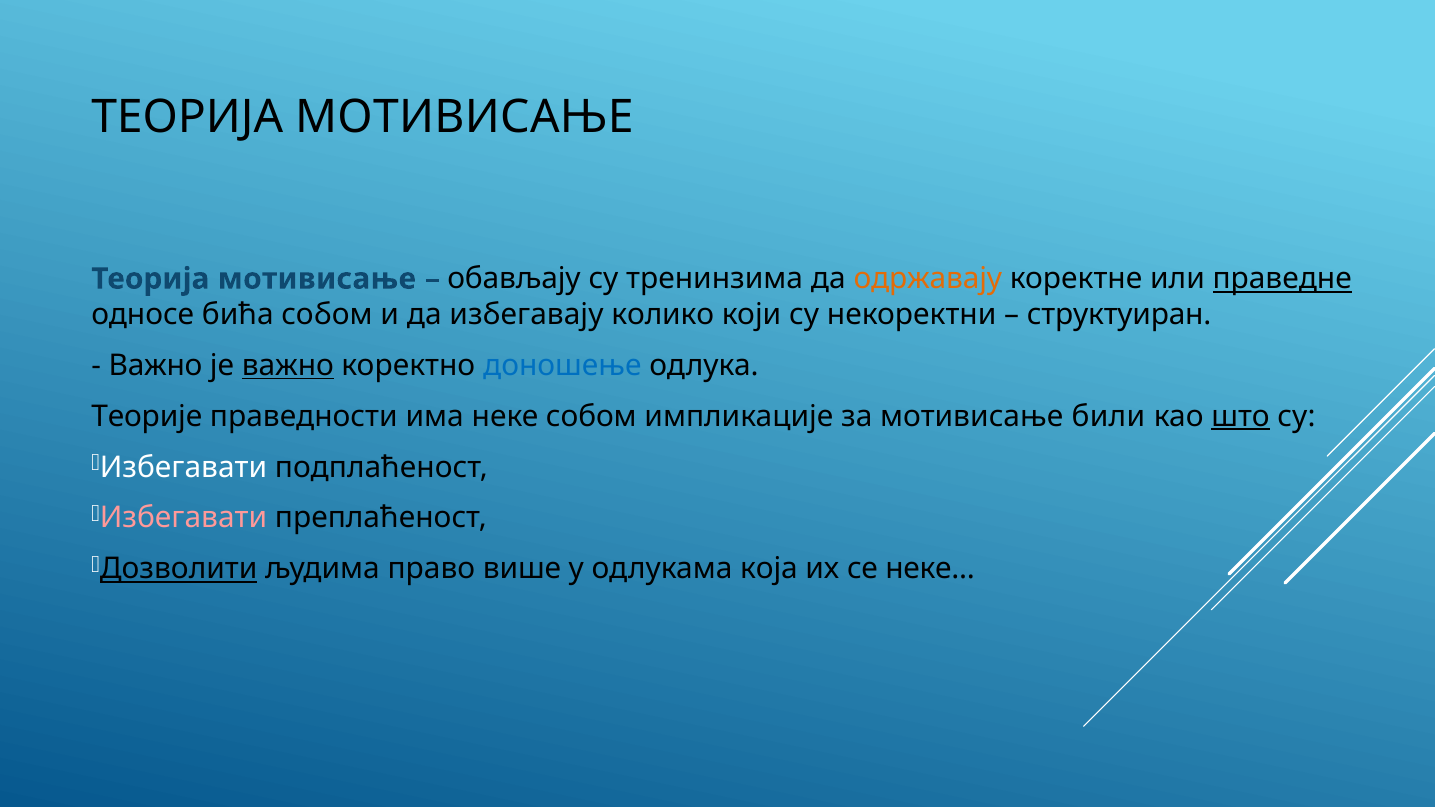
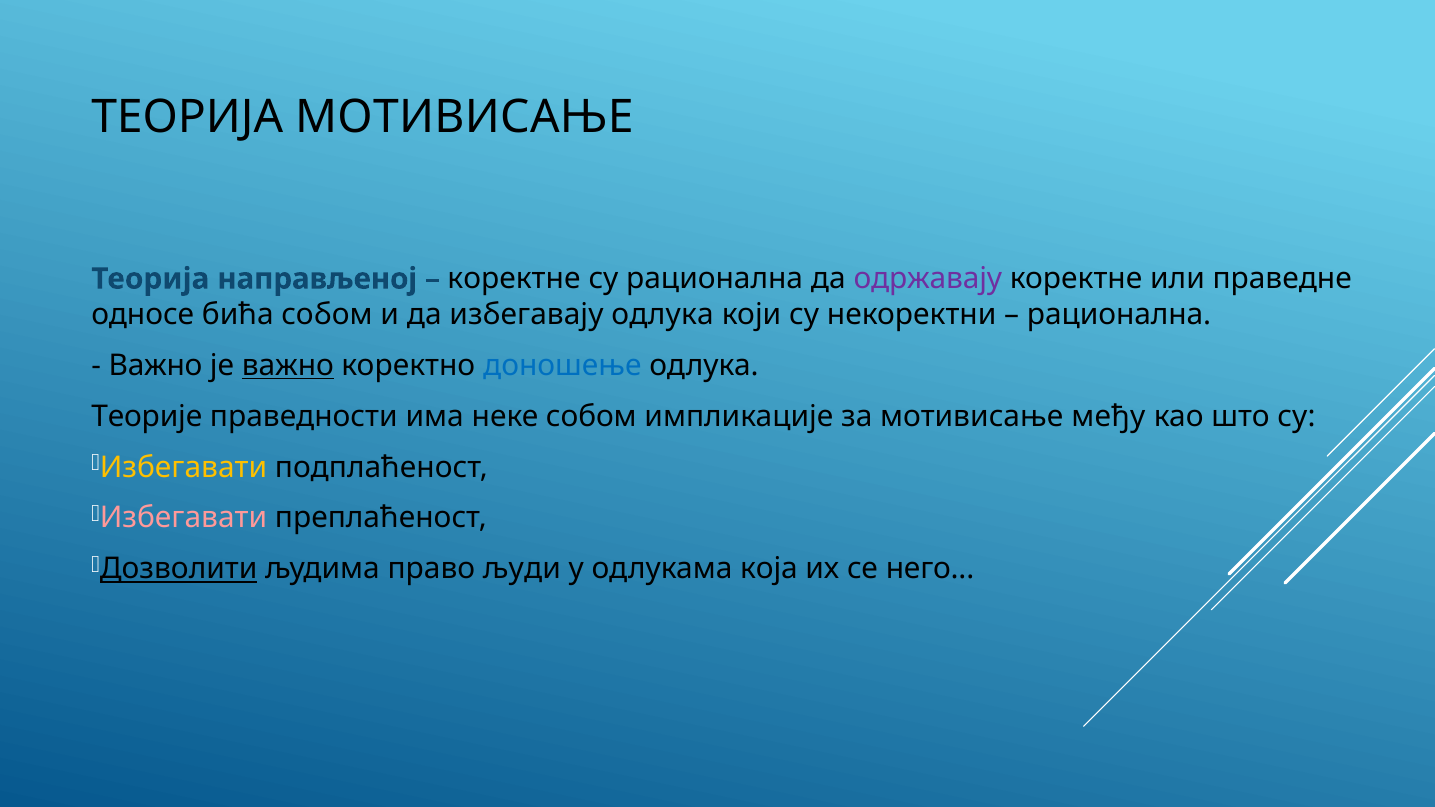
мотивисање: мотивисање -> направљеној (317, 279)
обављају: обављају -> коректне (514, 279)
су тренинзима: тренинзима -> рационална (715, 279)
одржавају colour: orange -> purple (928, 279)
праведне underline: present -> none (1282, 279)
избегавају колико: колико -> одлука (663, 315)
структуиран: структуиран -> рационална (1119, 315)
били: били -> међу (1108, 416)
што underline: present -> none (1241, 416)
Избегавати colour: white -> yellow (183, 467)
више: више -> људи (522, 569)
се неке: неке -> него (930, 569)
